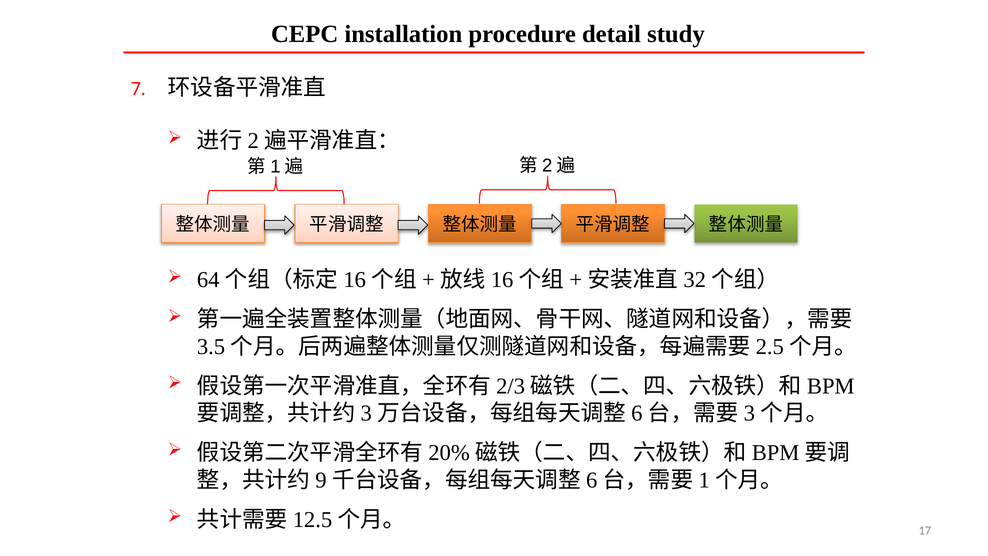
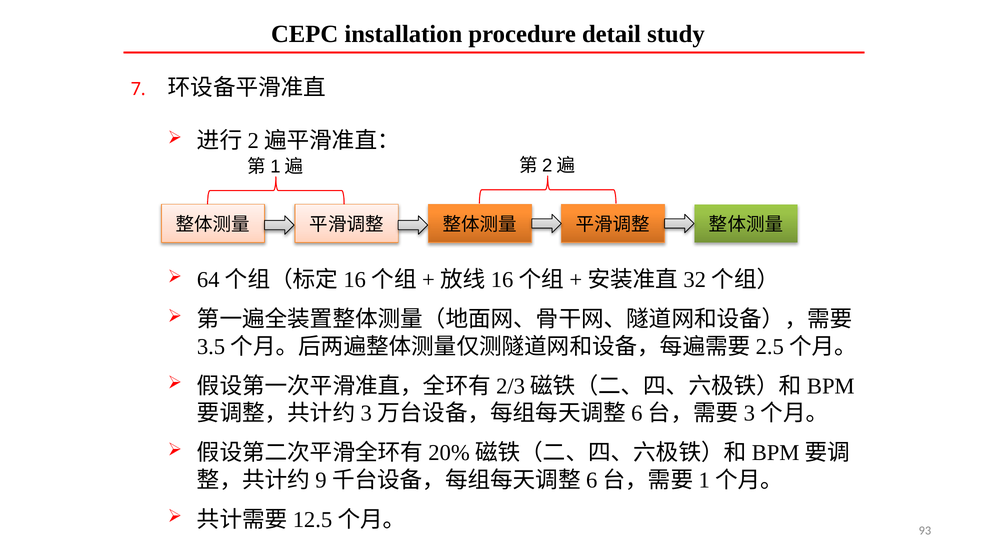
17: 17 -> 93 (925, 531)
